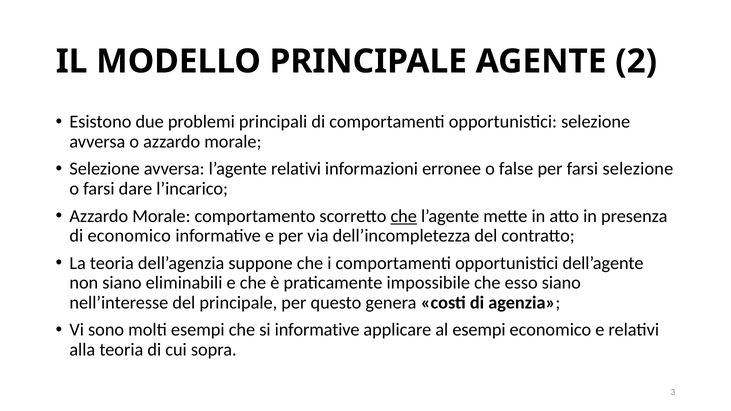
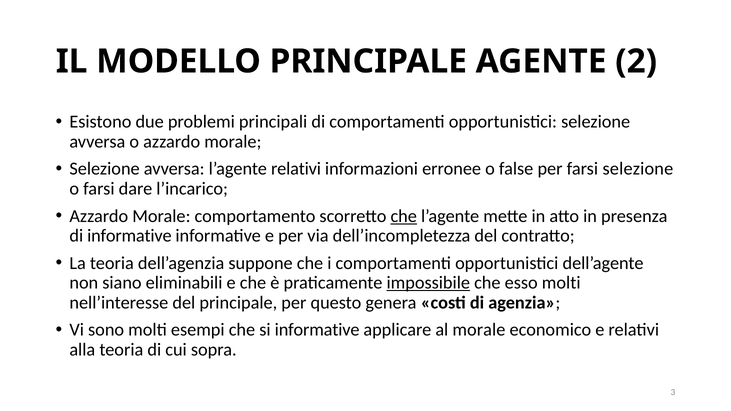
di economico: economico -> informative (129, 236)
impossibile underline: none -> present (428, 283)
esso siano: siano -> molti (561, 283)
al esempi: esempi -> morale (479, 330)
